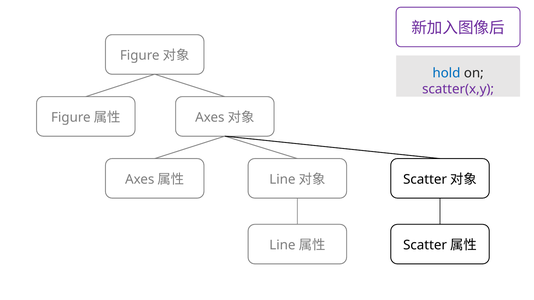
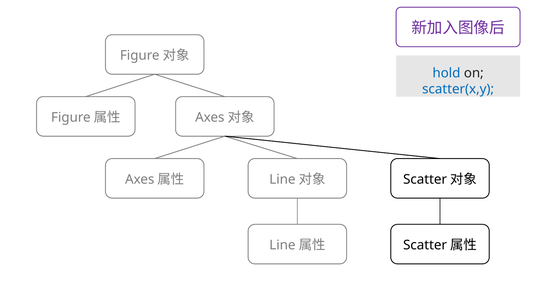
scatter(x,y colour: purple -> blue (458, 89)
